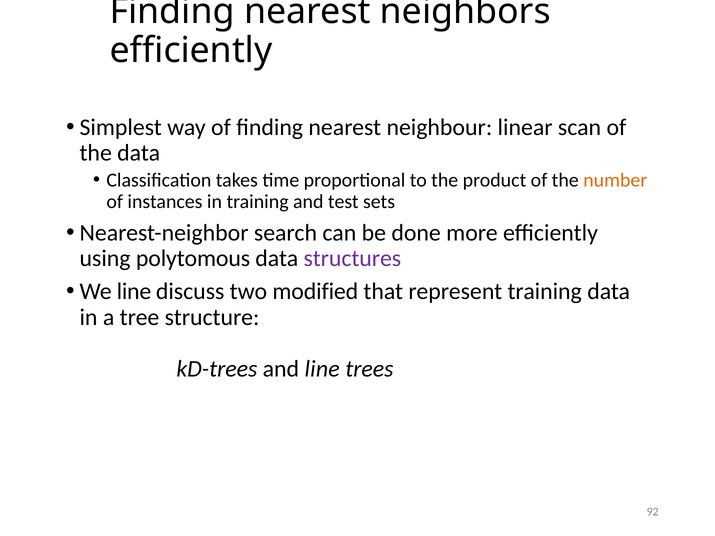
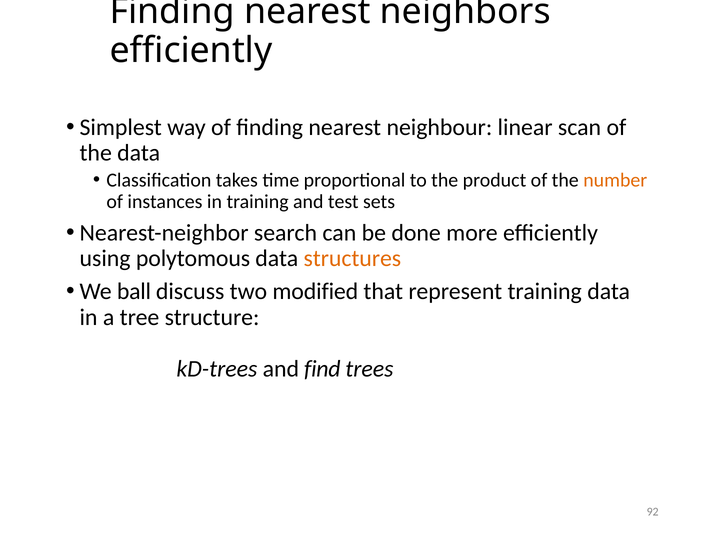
structures colour: purple -> orange (352, 258)
We line: line -> ball (134, 292)
and line: line -> find (322, 369)
